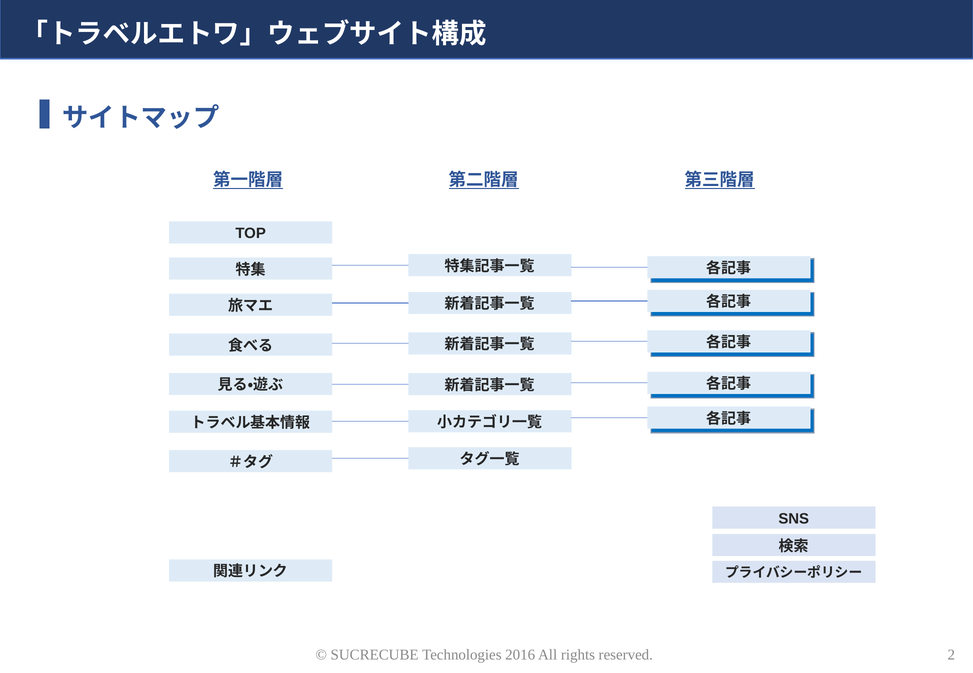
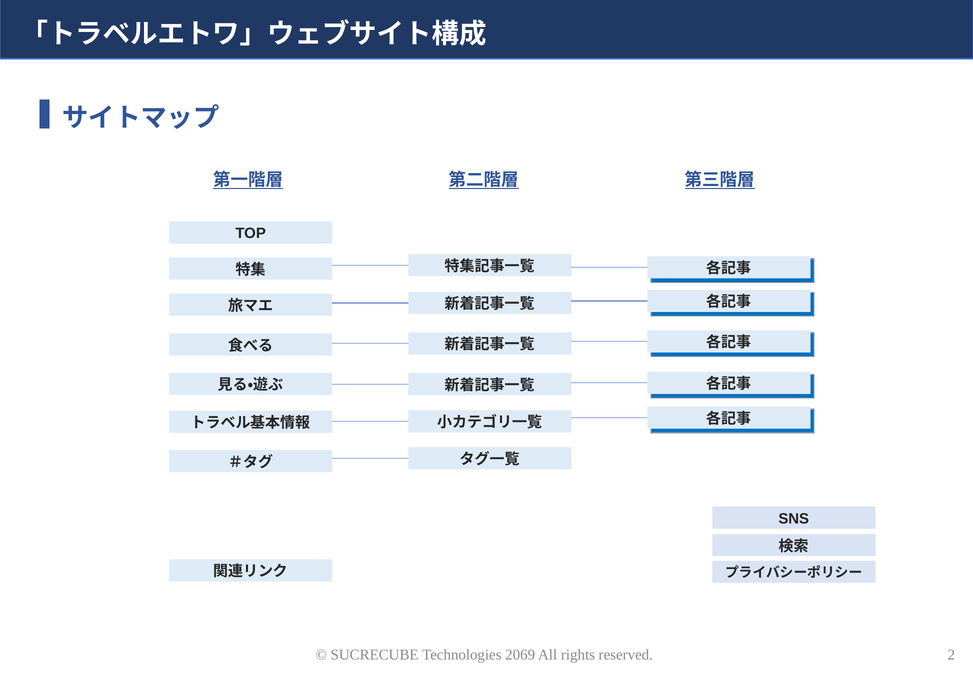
2016: 2016 -> 2069 (520, 656)
